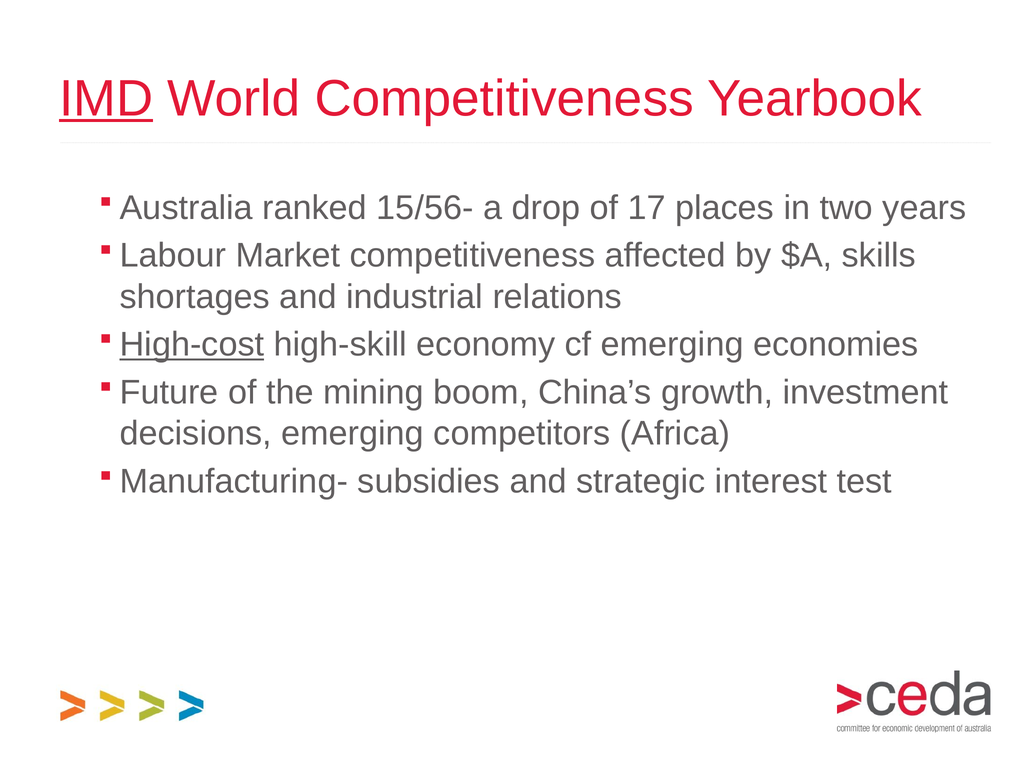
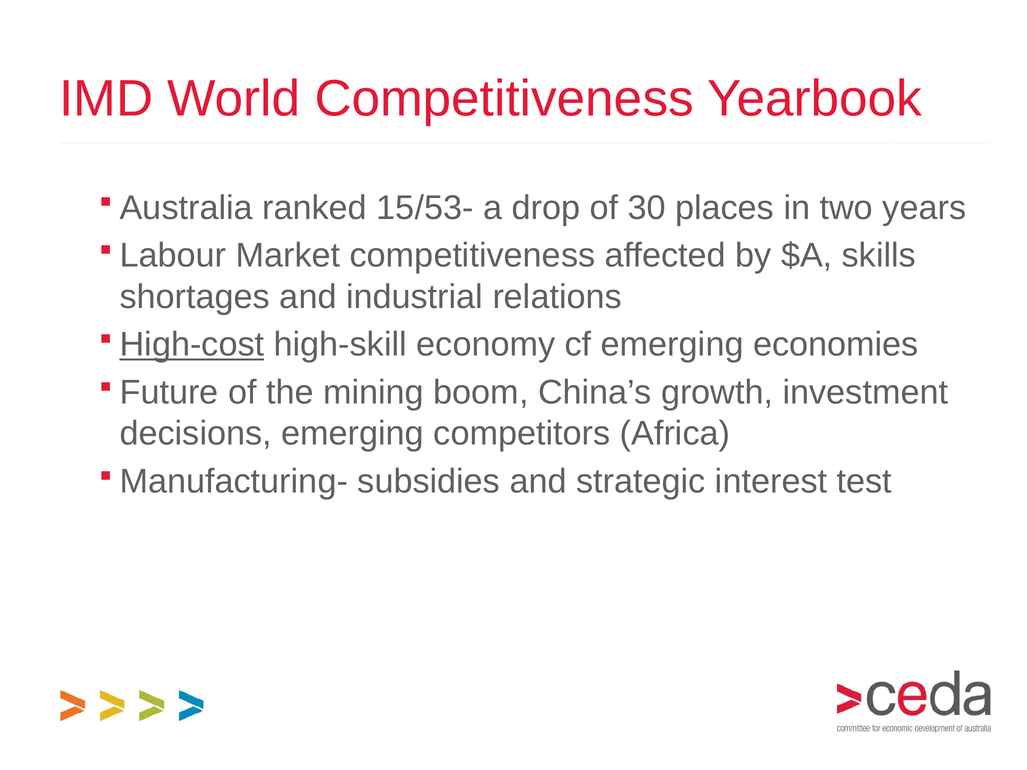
IMD underline: present -> none (106, 99)
15/56-: 15/56- -> 15/53- (425, 208)
17: 17 -> 30 (647, 208)
